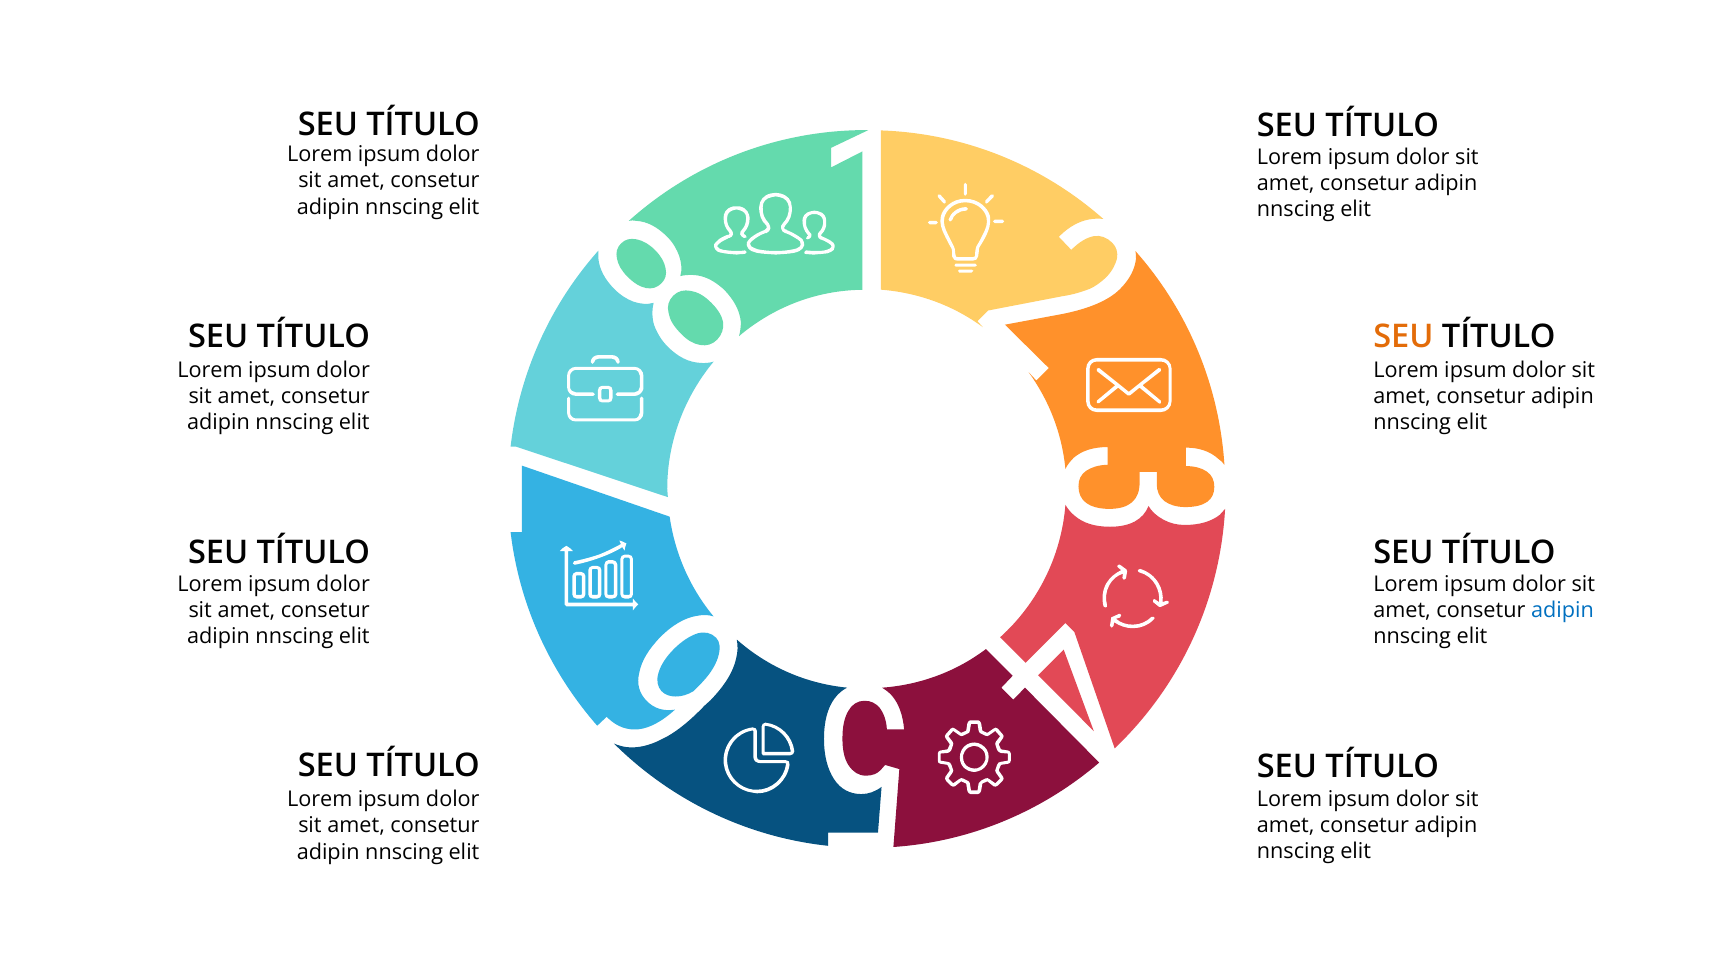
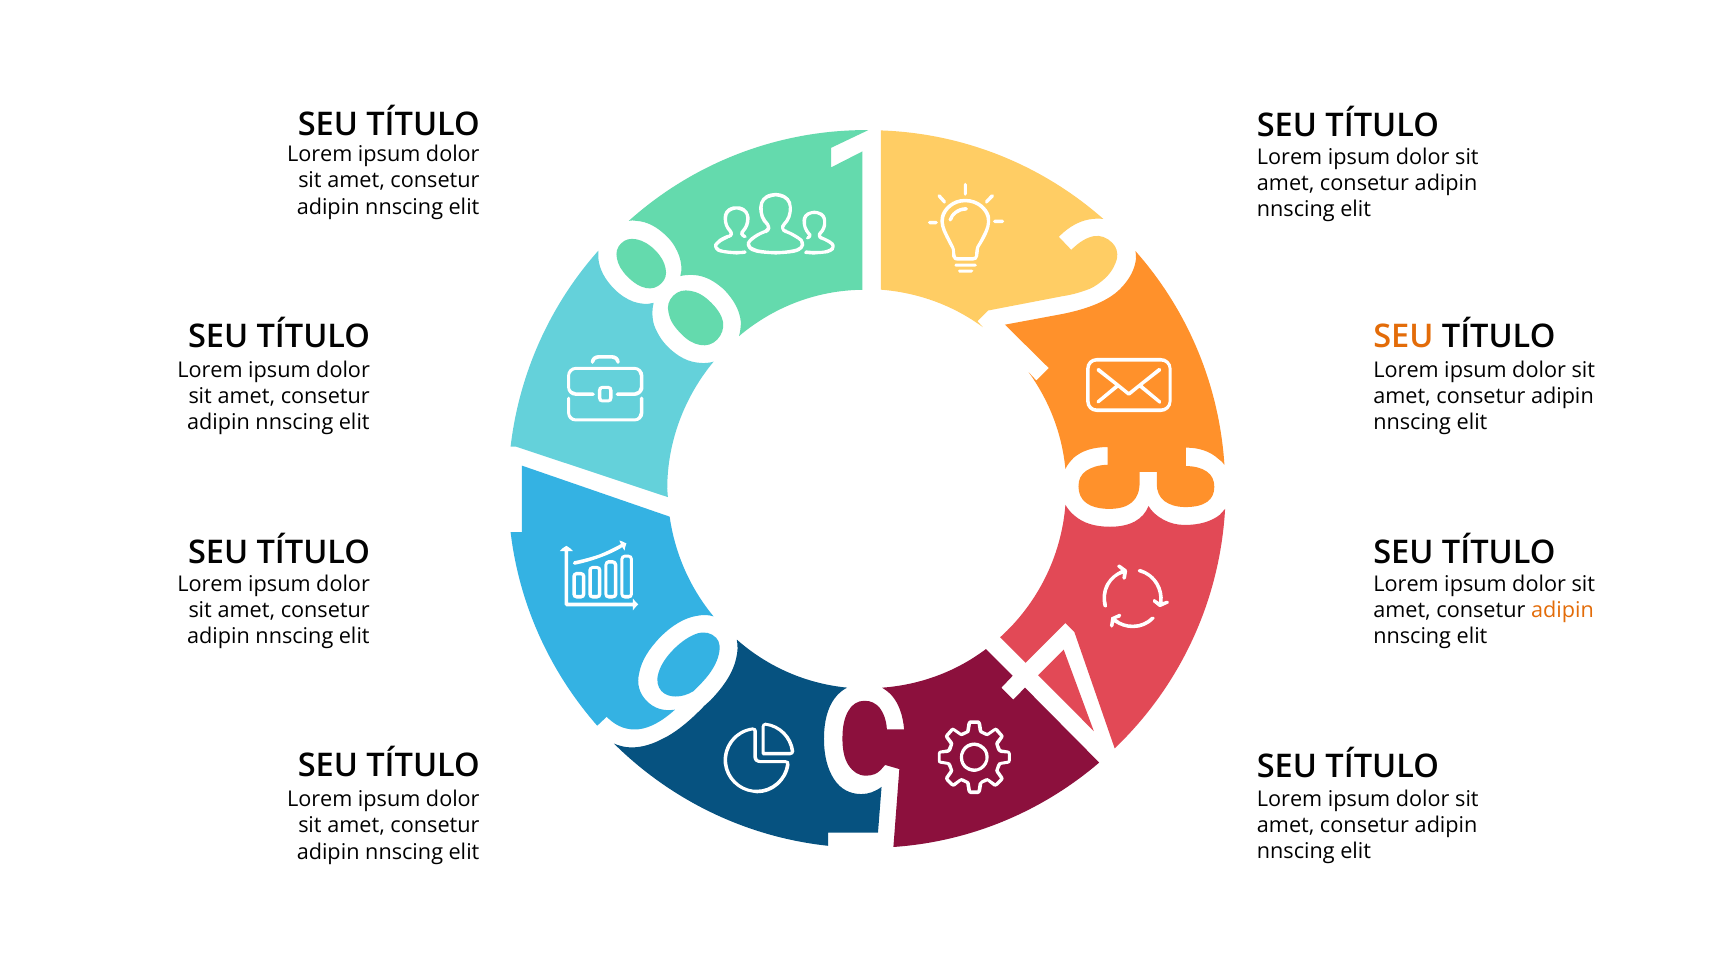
adipin colour: blue -> orange (1562, 610)
